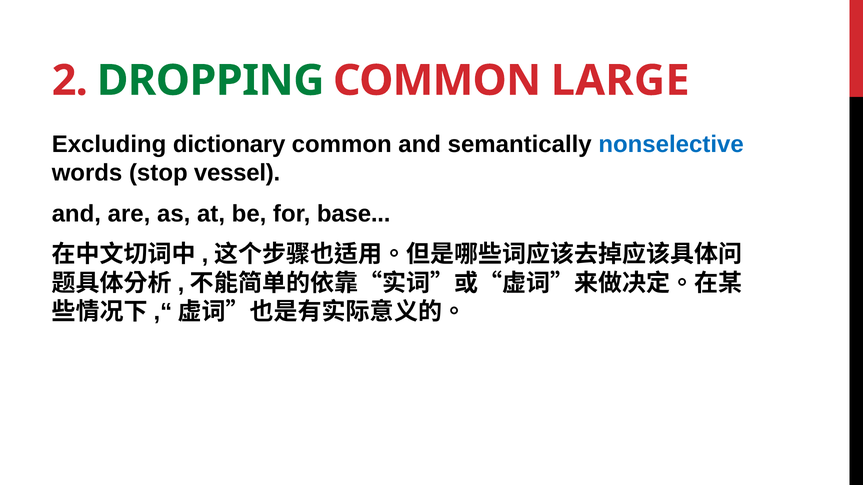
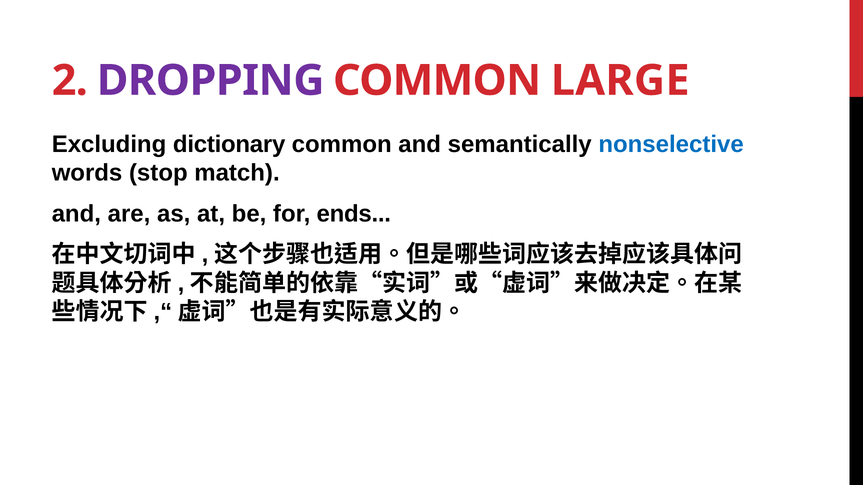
DROPPING colour: green -> purple (211, 81)
vessel: vessel -> match (237, 173)
base: base -> ends (354, 214)
